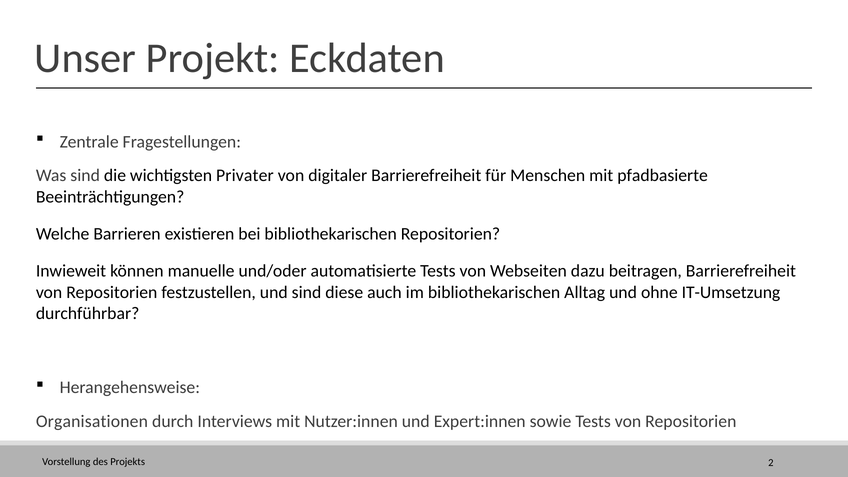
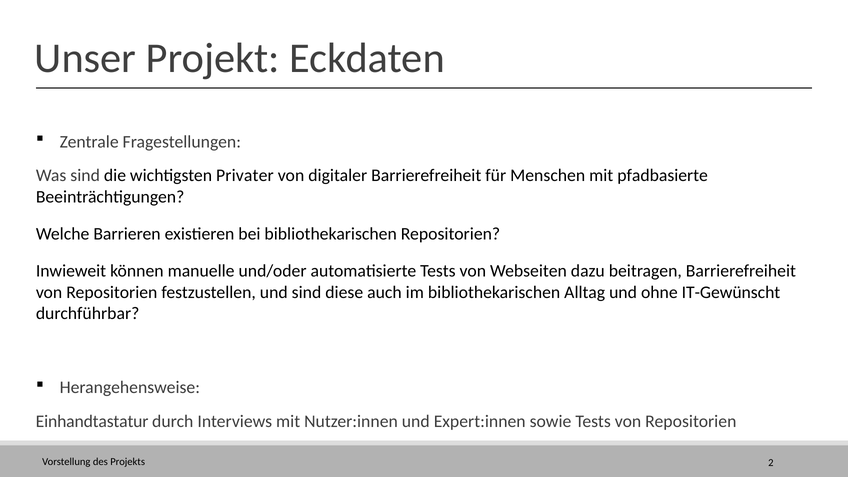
IT-Umsetzung: IT-Umsetzung -> IT-Gewünscht (731, 292)
Organisationen: Organisationen -> Einhandtastatur (92, 421)
